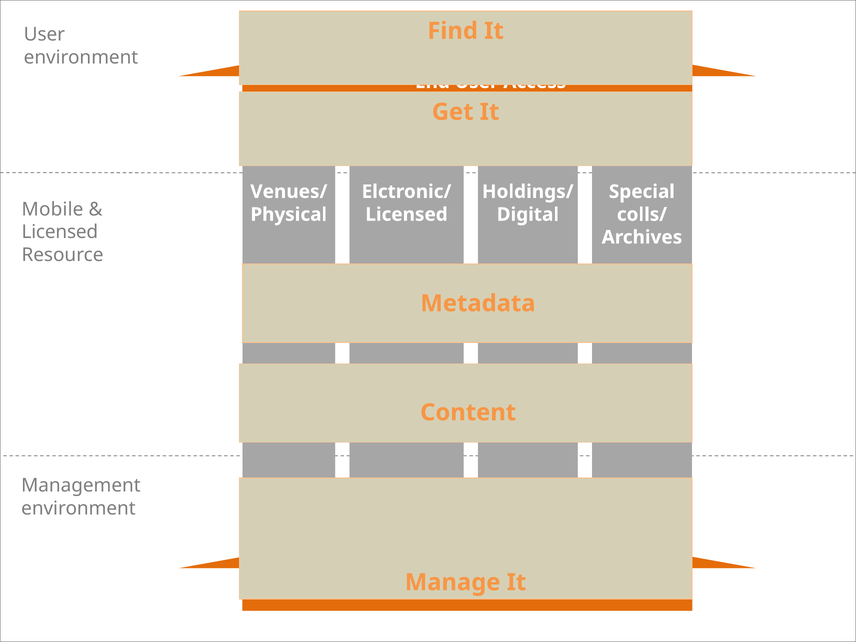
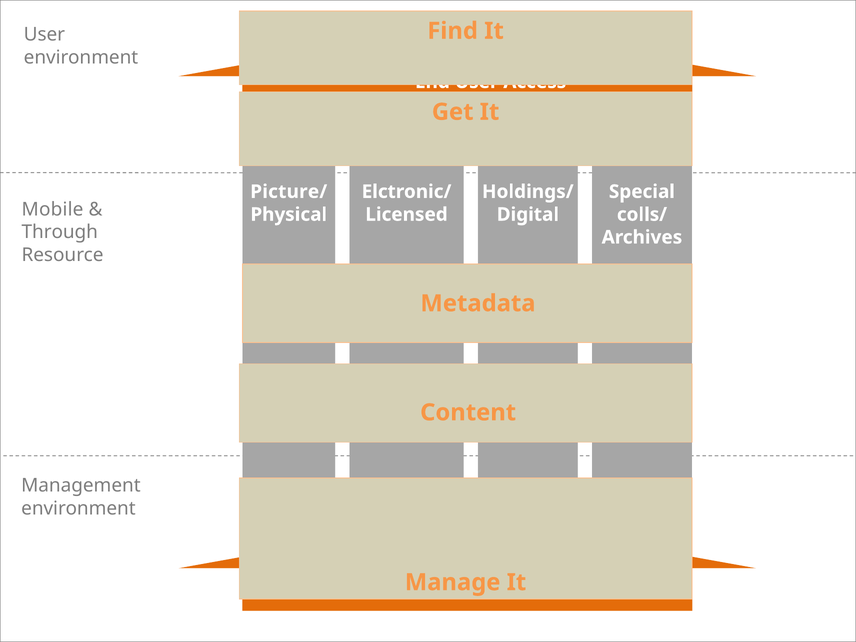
Venues/: Venues/ -> Picture/ (289, 192)
Licensed: Licensed -> Through (60, 232)
